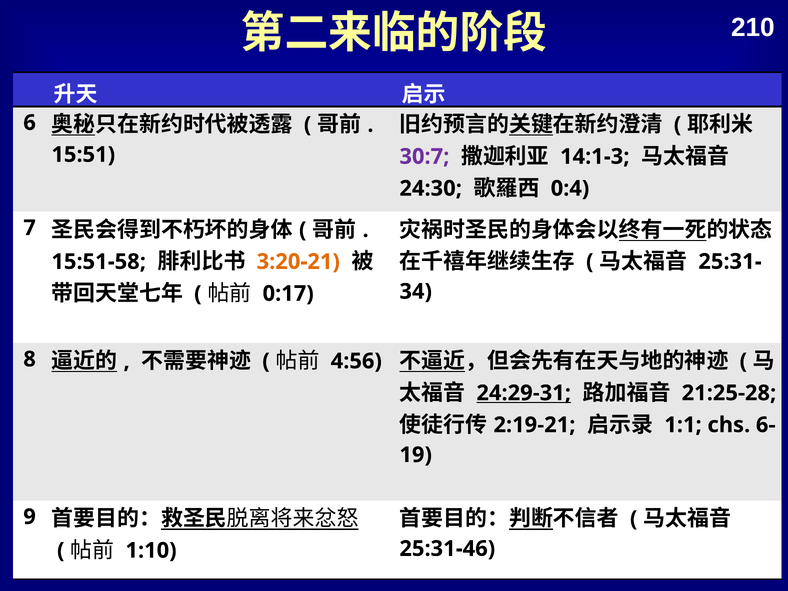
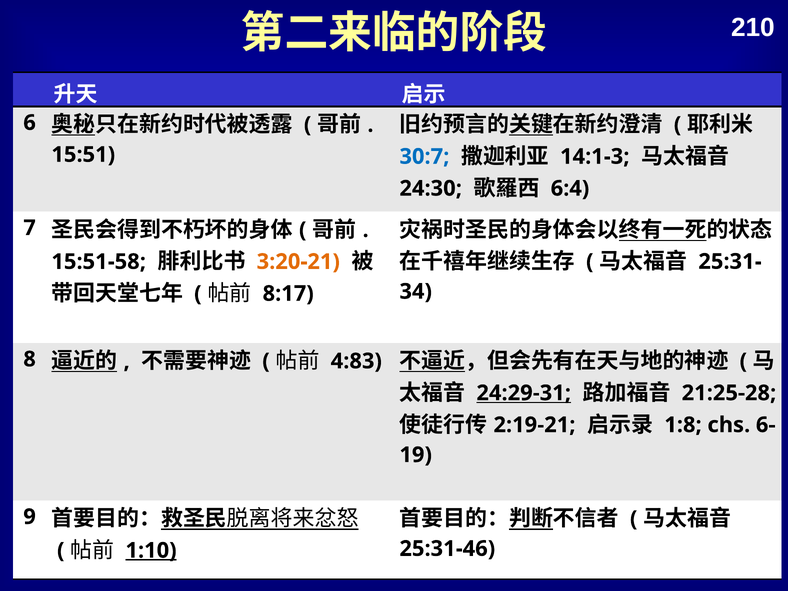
30:7 colour: purple -> blue (424, 157)
0:4: 0:4 -> 6:4 (570, 188)
0:17: 0:17 -> 8:17 (288, 294)
4:56: 4:56 -> 4:83 (356, 361)
1:1: 1:1 -> 1:8 (683, 425)
1:10 underline: none -> present (151, 550)
